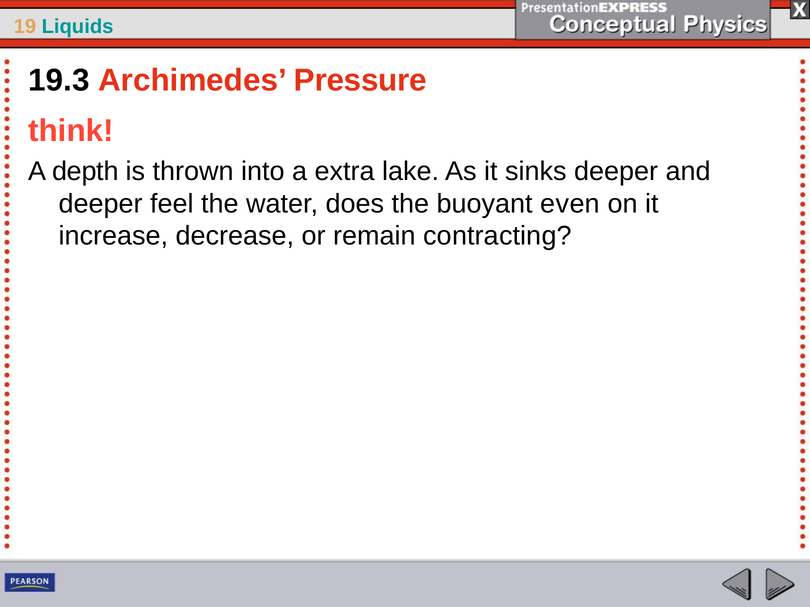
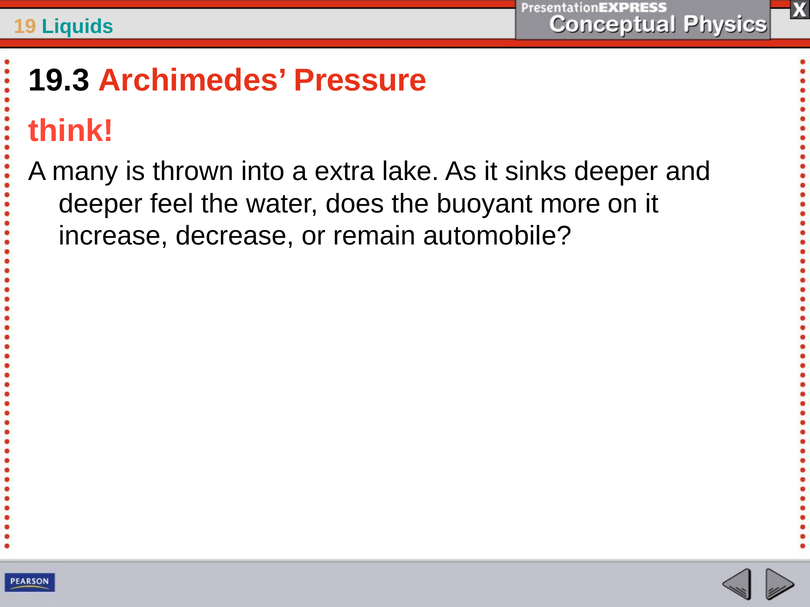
depth: depth -> many (85, 171)
even: even -> more (570, 204)
contracting: contracting -> automobile (498, 236)
